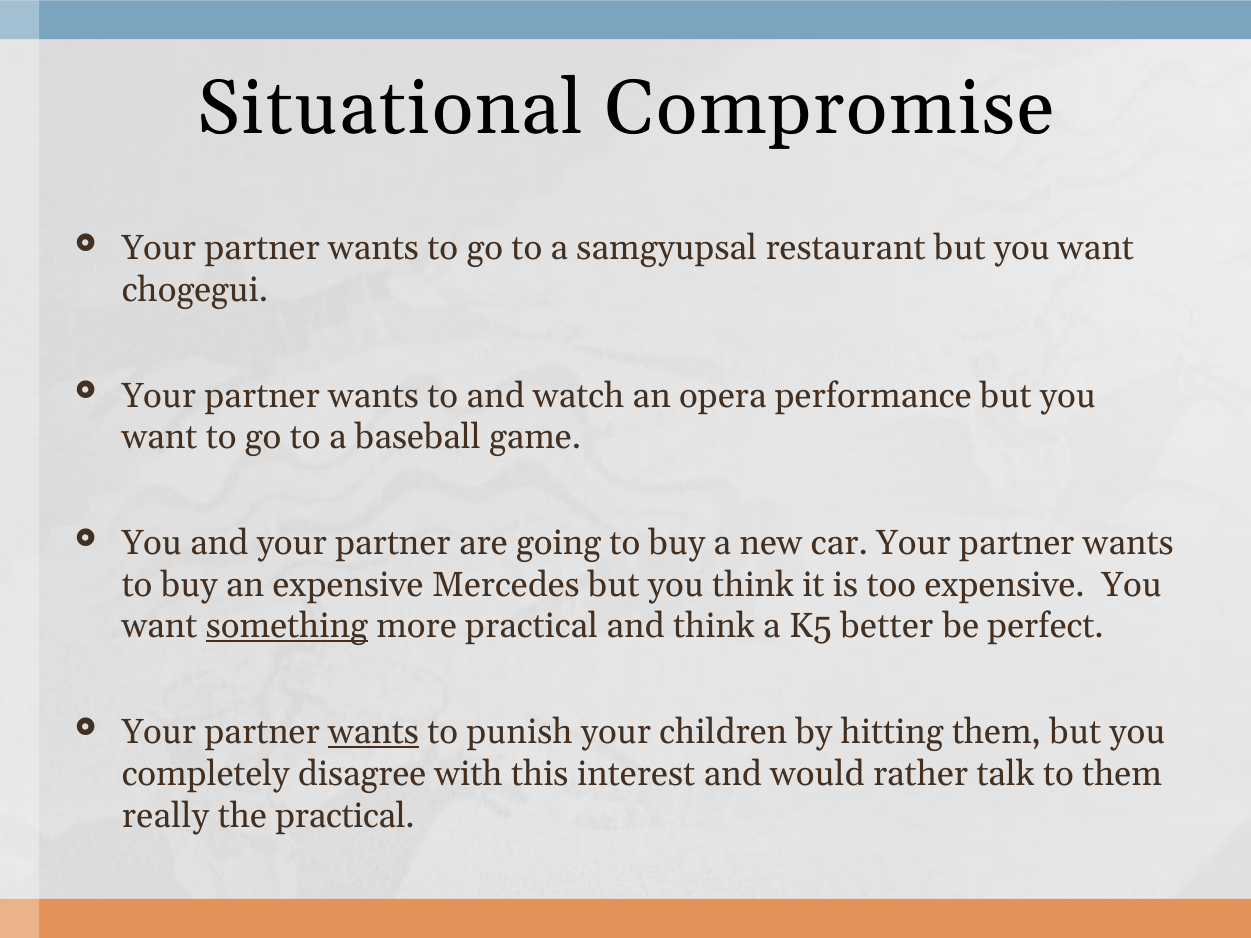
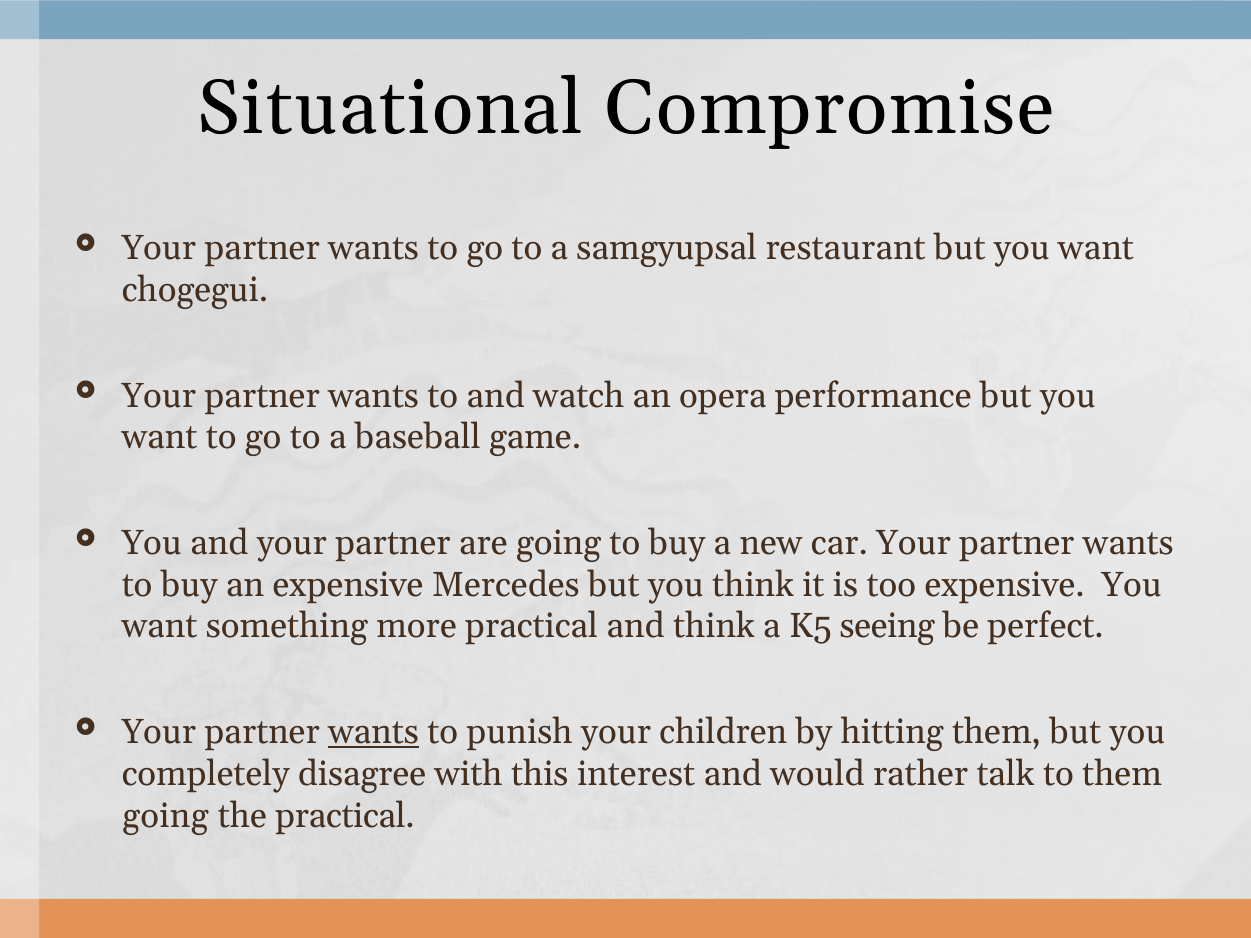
something underline: present -> none (287, 627)
better: better -> seeing (887, 627)
really: really -> going (165, 816)
